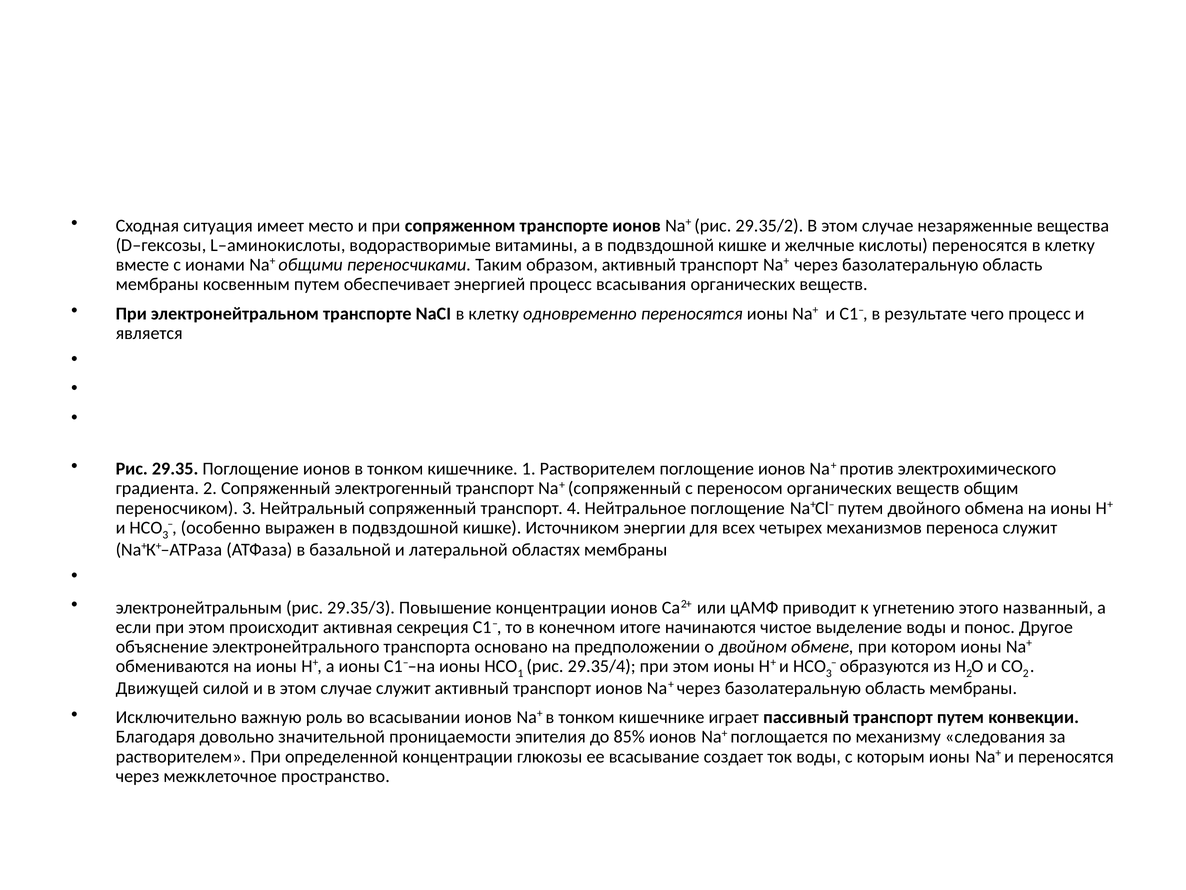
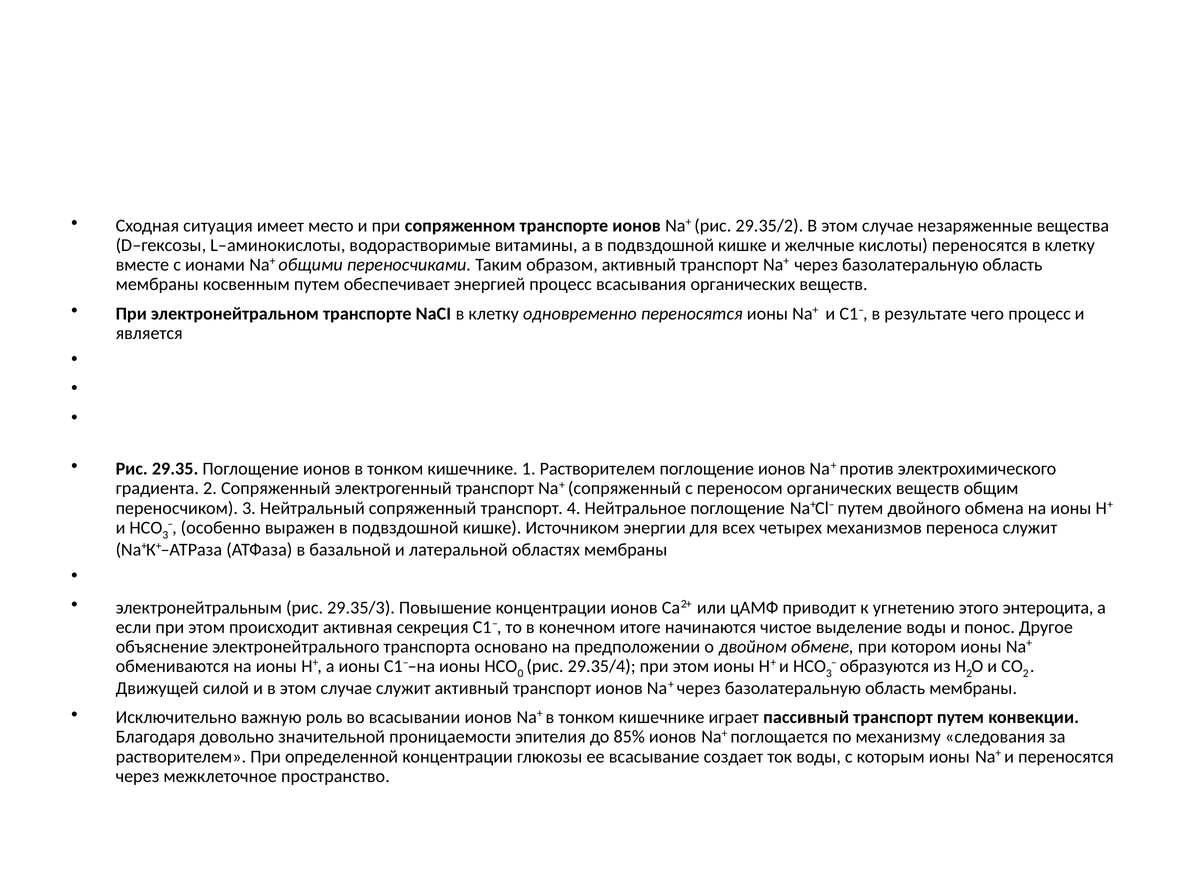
названный: названный -> энтероцита (1048, 607)
1: 1 -> 0 (520, 673)
